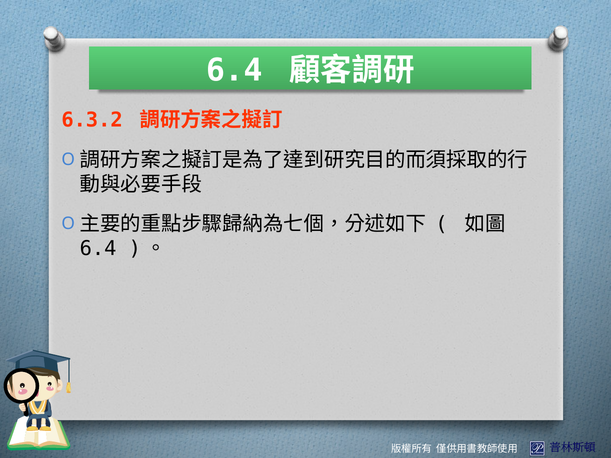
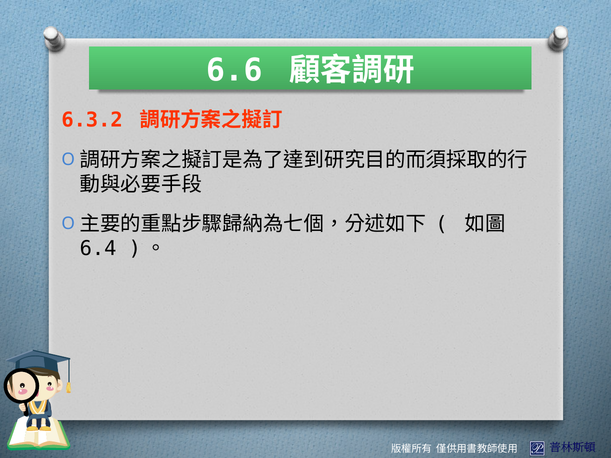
6.4: 6.4 -> 6.6 (234, 70)
